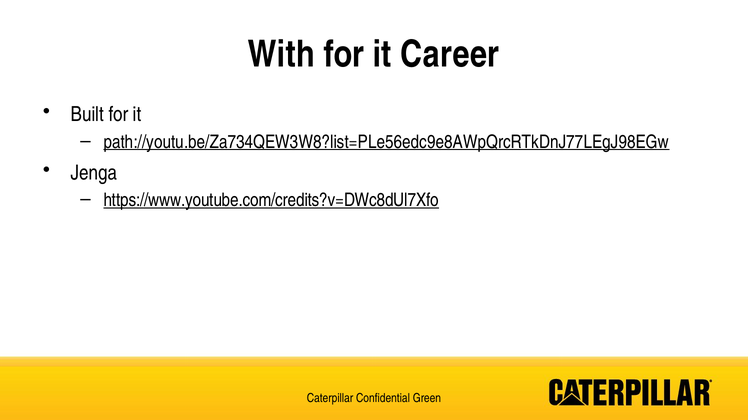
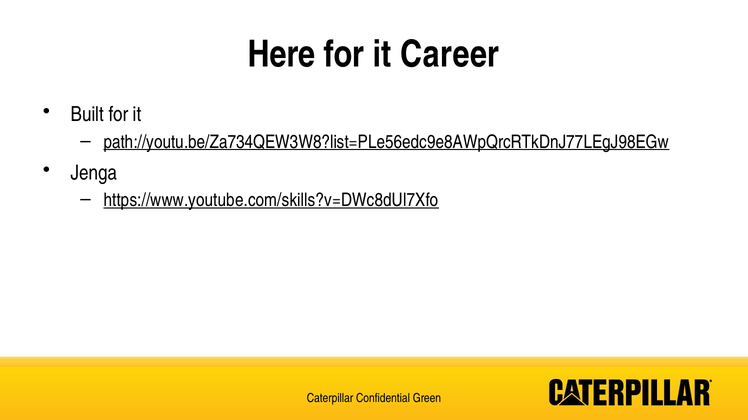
With: With -> Here (282, 54)
https://www.youtube.com/credits?v=DWc8dUl7Xfo: https://www.youtube.com/credits?v=DWc8dUl7Xfo -> https://www.youtube.com/skills?v=DWc8dUl7Xfo (271, 201)
